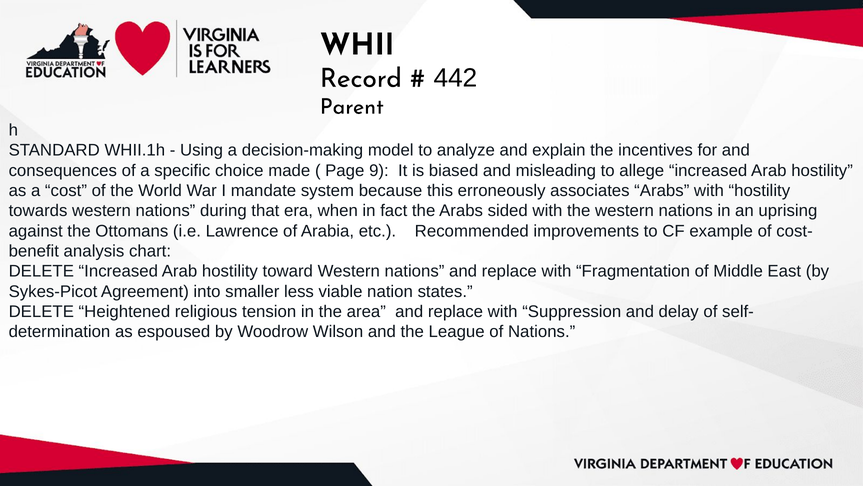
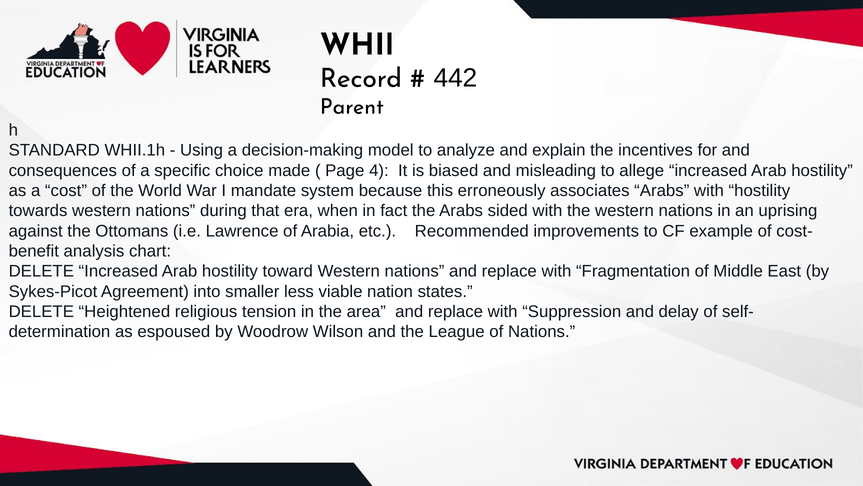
9: 9 -> 4 (379, 170)
